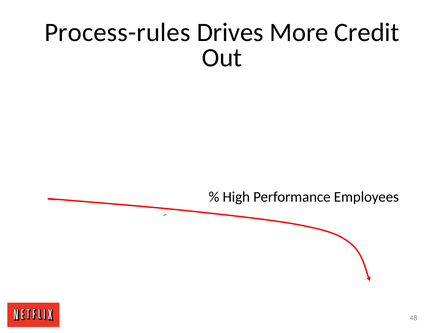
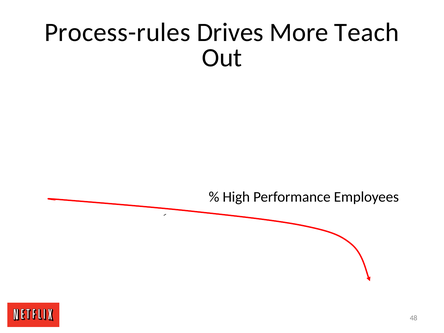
Credit: Credit -> Teach (367, 32)
